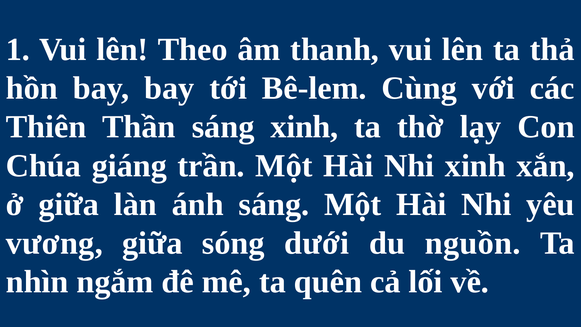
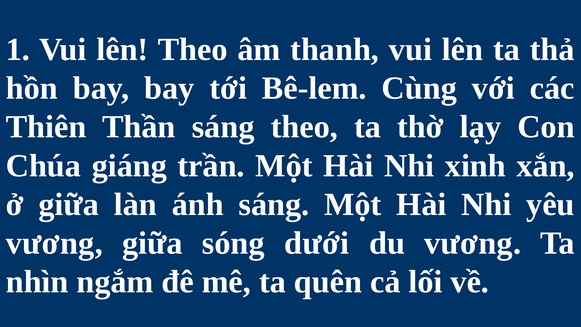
sáng xinh: xinh -> theo (304, 127)
du nguồn: nguồn -> vương (473, 243)
